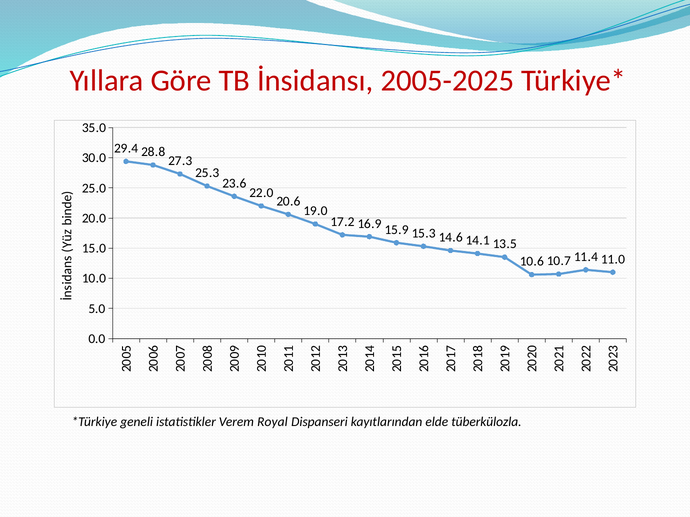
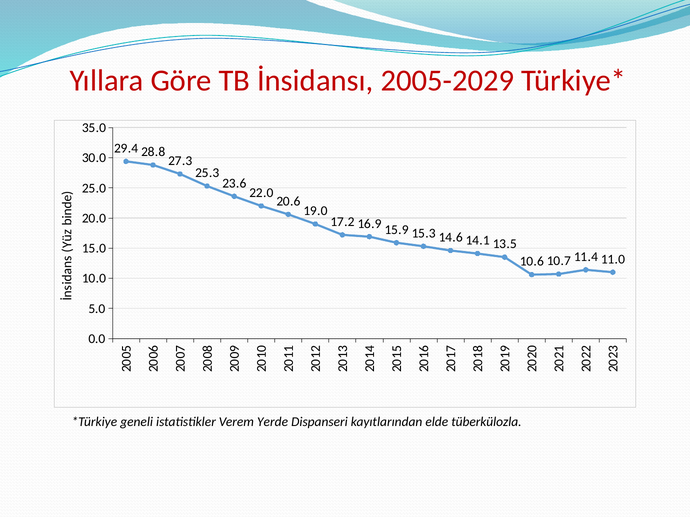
2005-2025: 2005-2025 -> 2005-2029 (447, 81)
Royal: Royal -> Yerde (273, 422)
